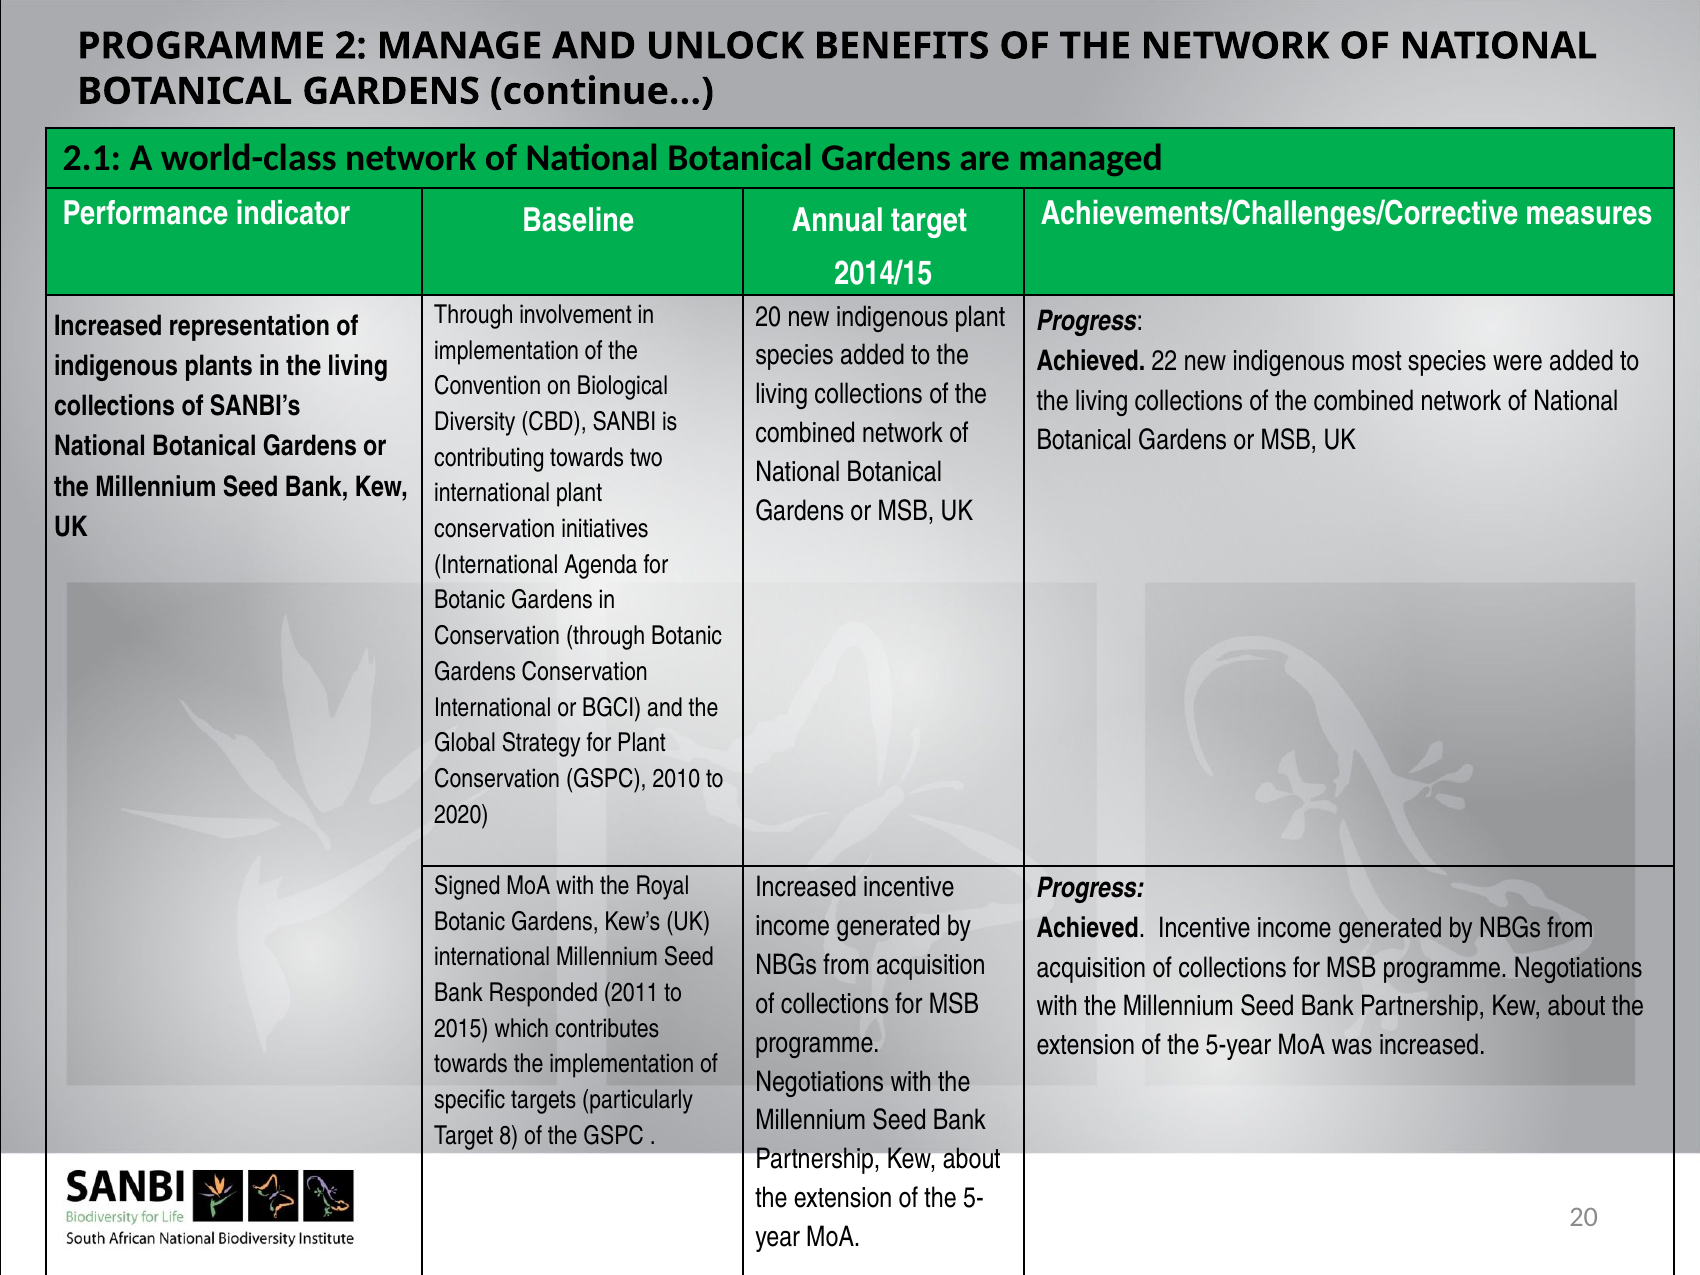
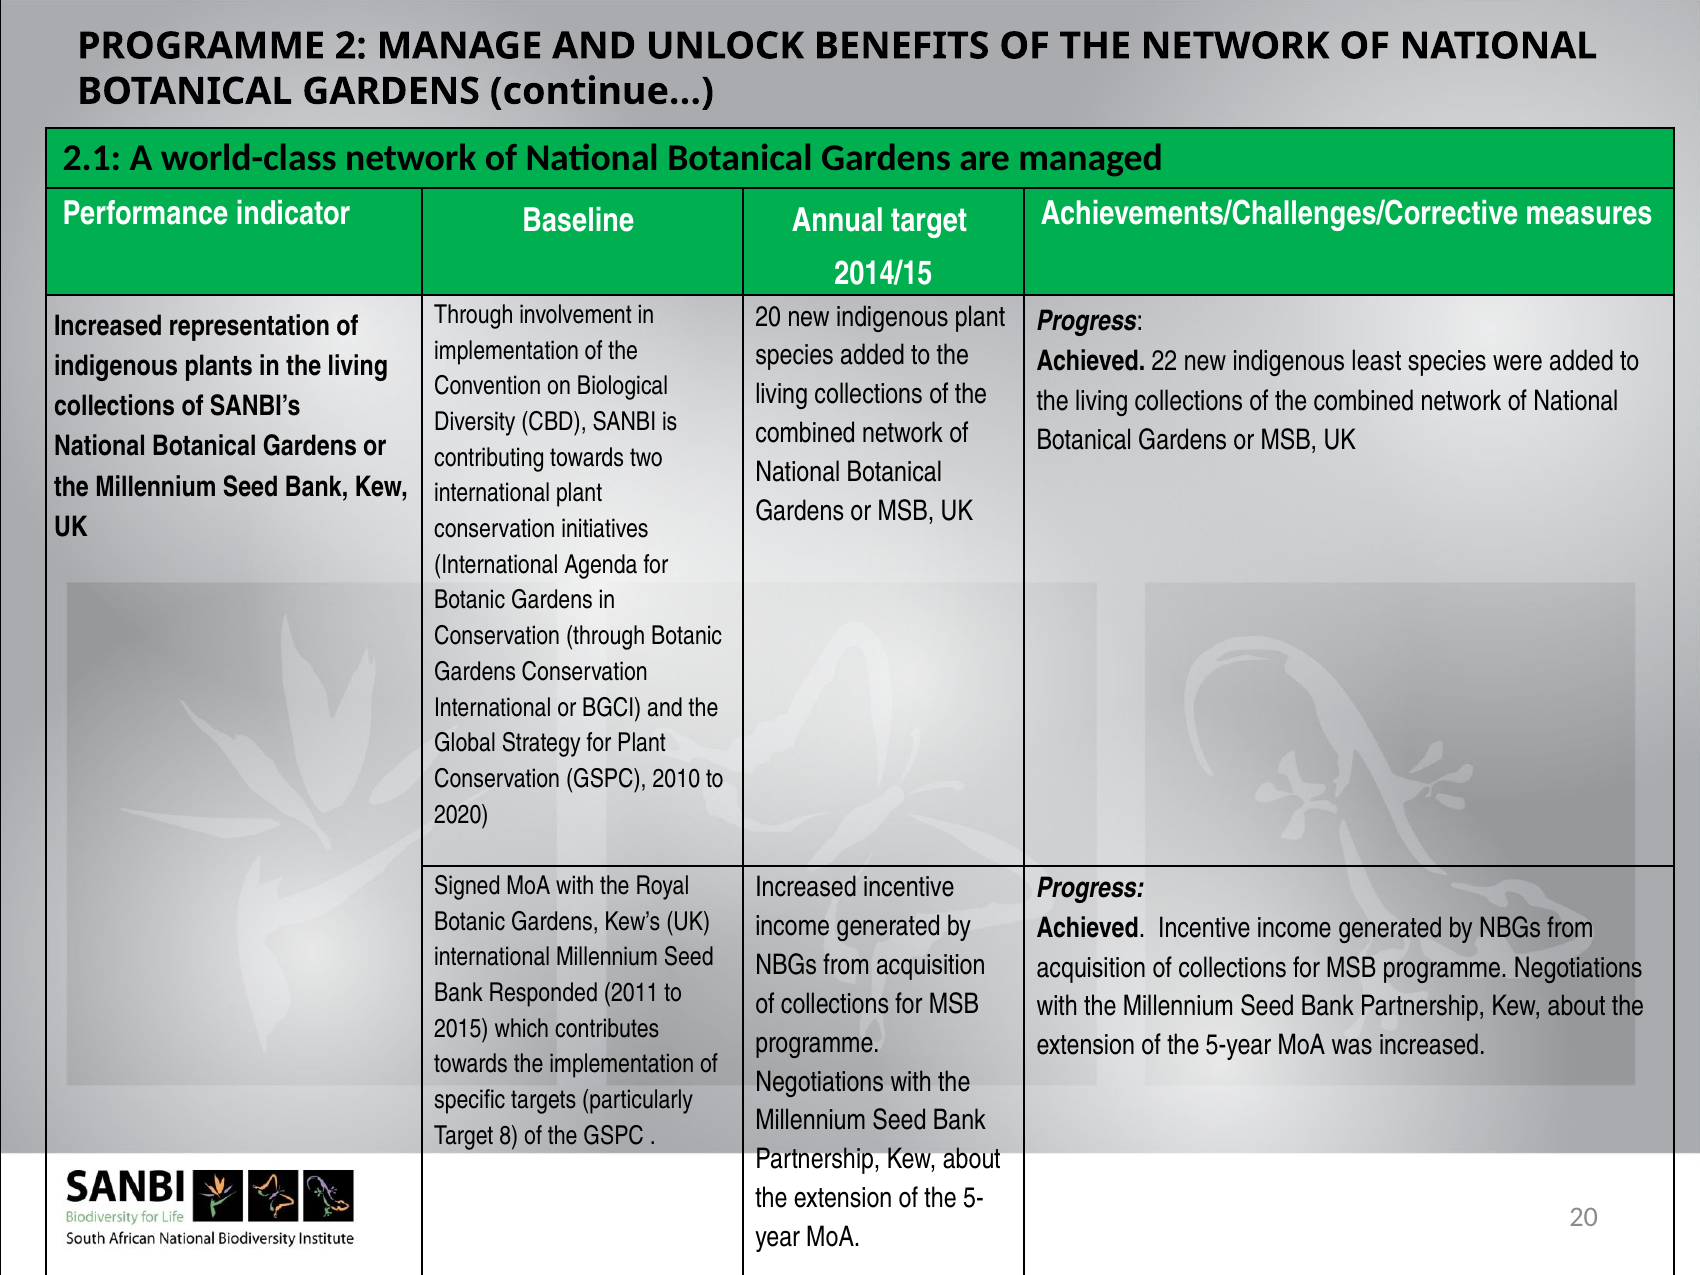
most: most -> least (1376, 361)
